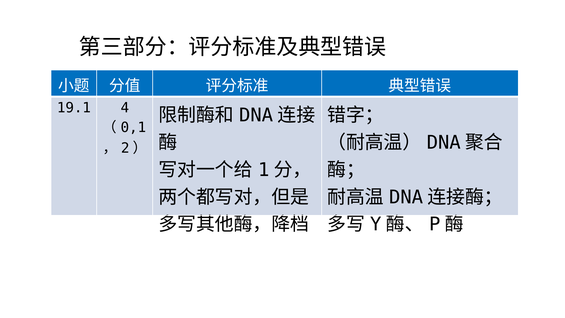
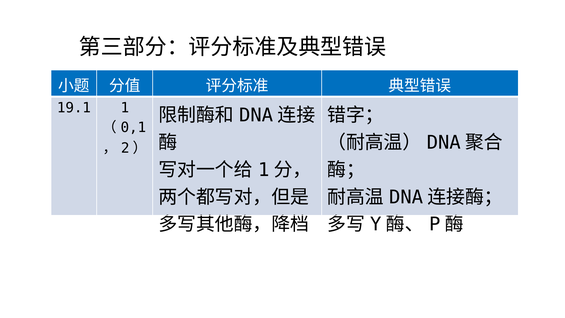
4: 4 -> 1 (125, 108)
